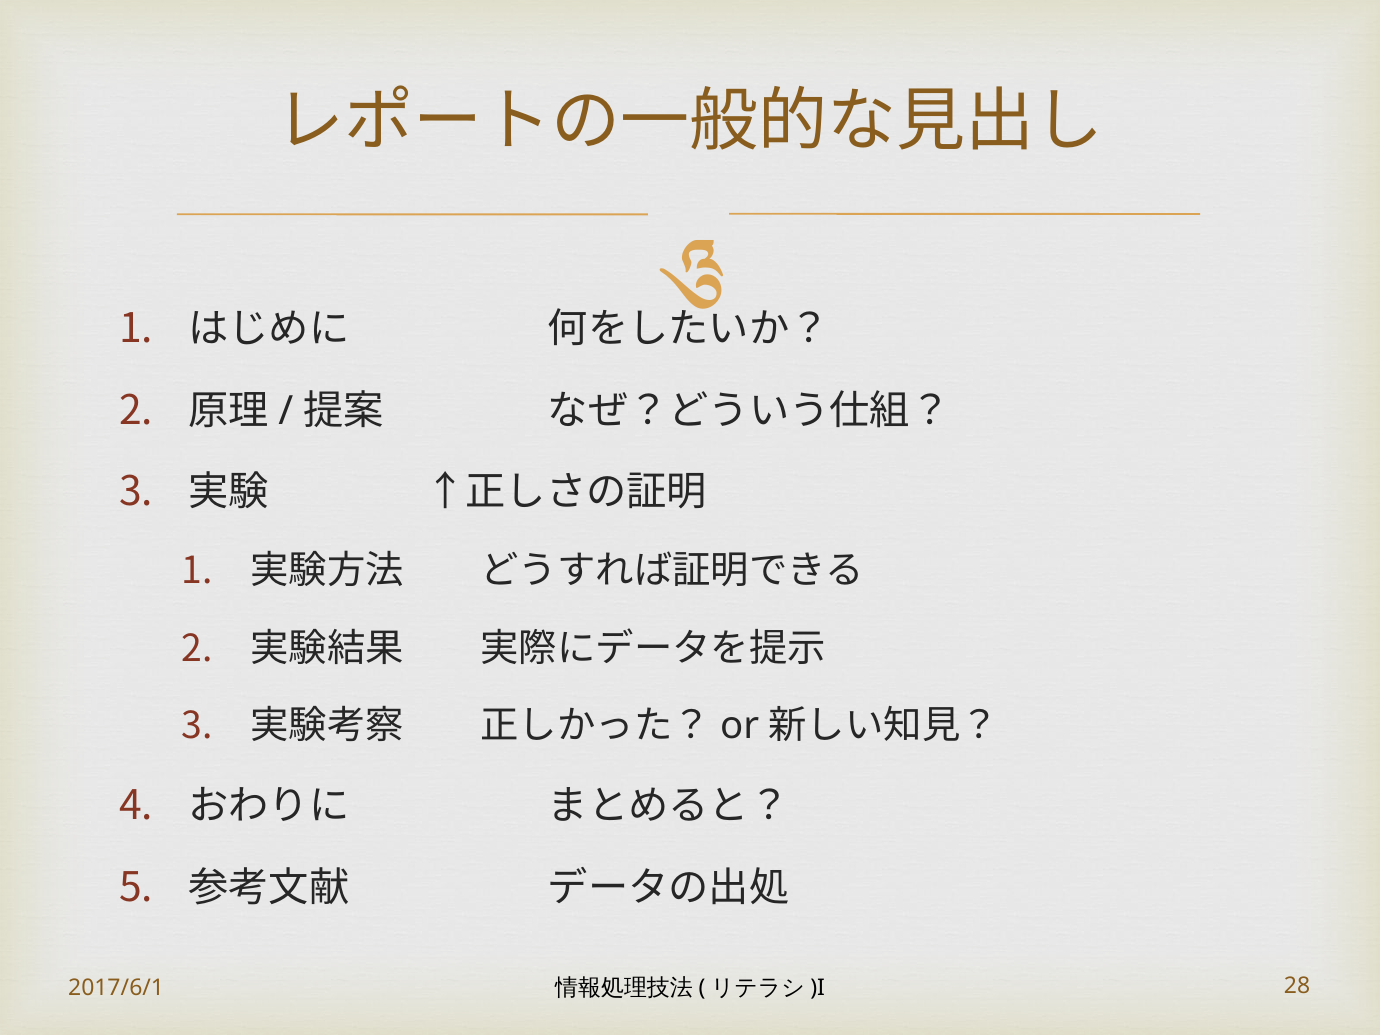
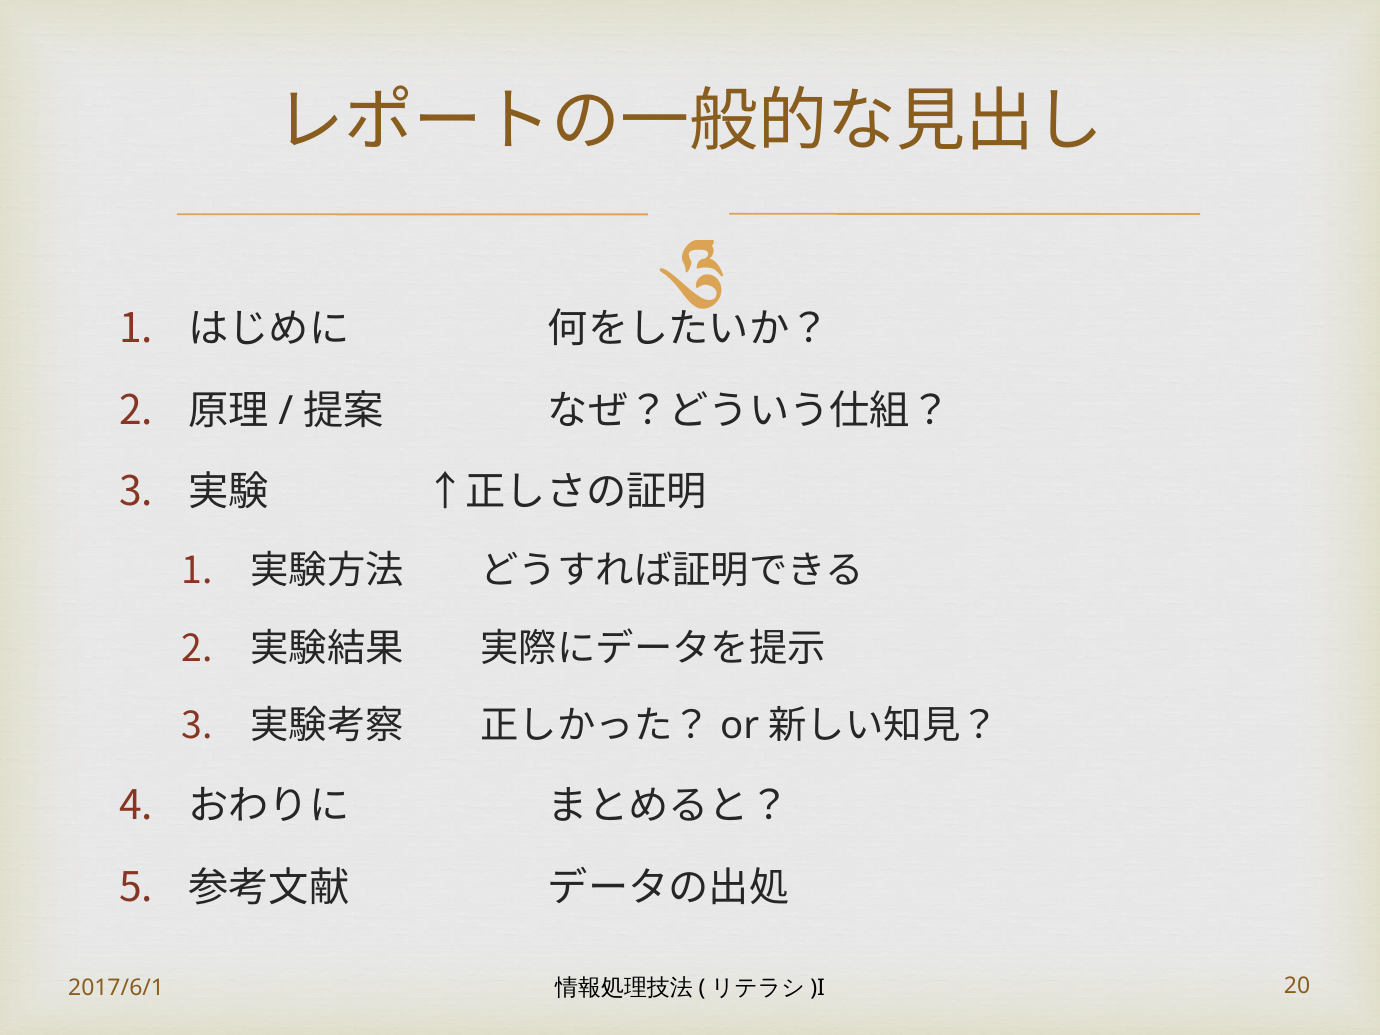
28: 28 -> 20 (1297, 986)
